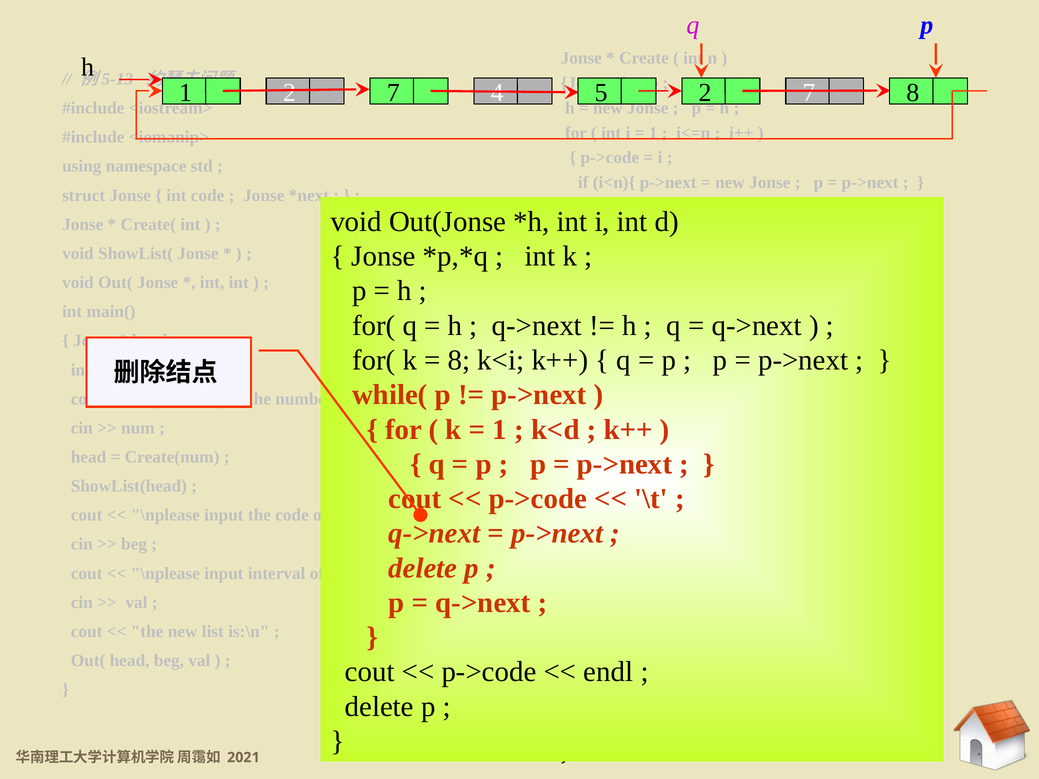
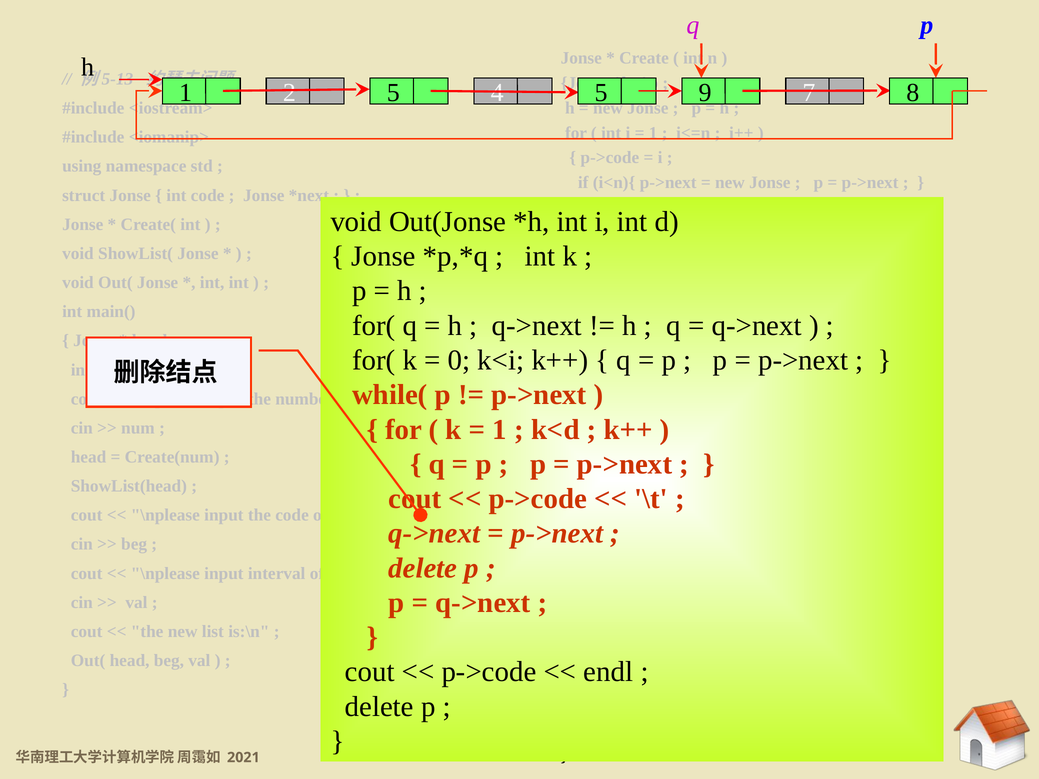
1 2 7: 7 -> 5 (393, 93)
2: 2 -> 9 (705, 93)
8: 8 -> 0 (459, 360)
